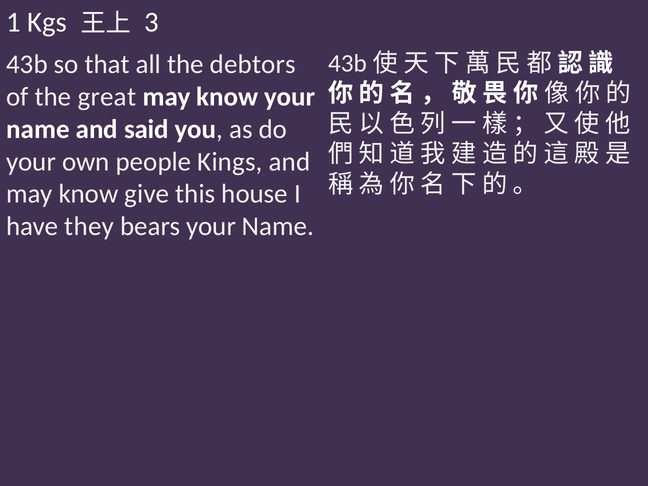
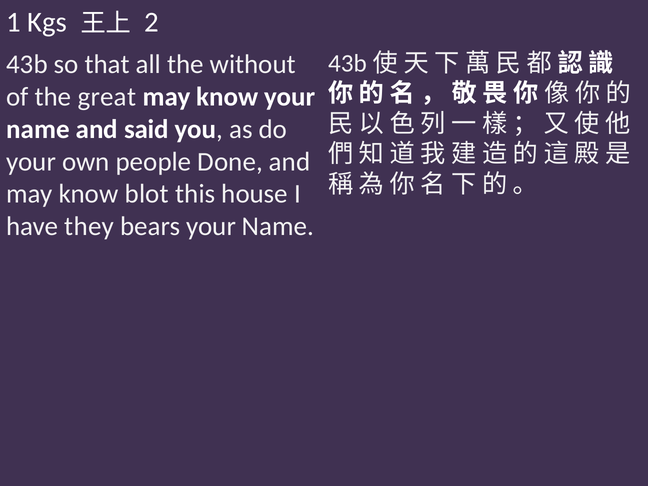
3: 3 -> 2 (152, 22)
debtors: debtors -> without (253, 64)
Kings: Kings -> Done (230, 162)
give: give -> blot (147, 194)
